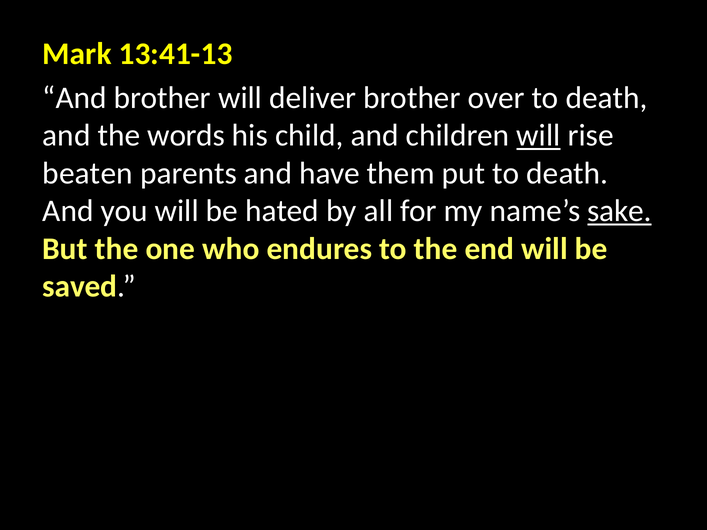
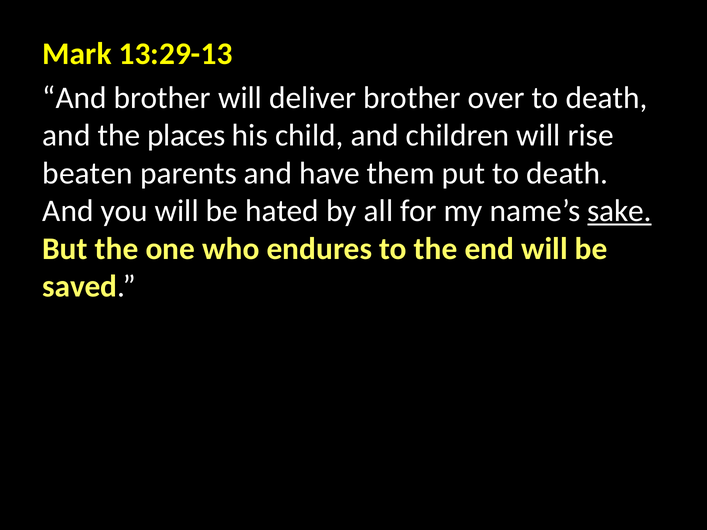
13:41-13: 13:41-13 -> 13:29-13 (176, 54)
words: words -> places (186, 136)
will underline: present -> none (538, 136)
